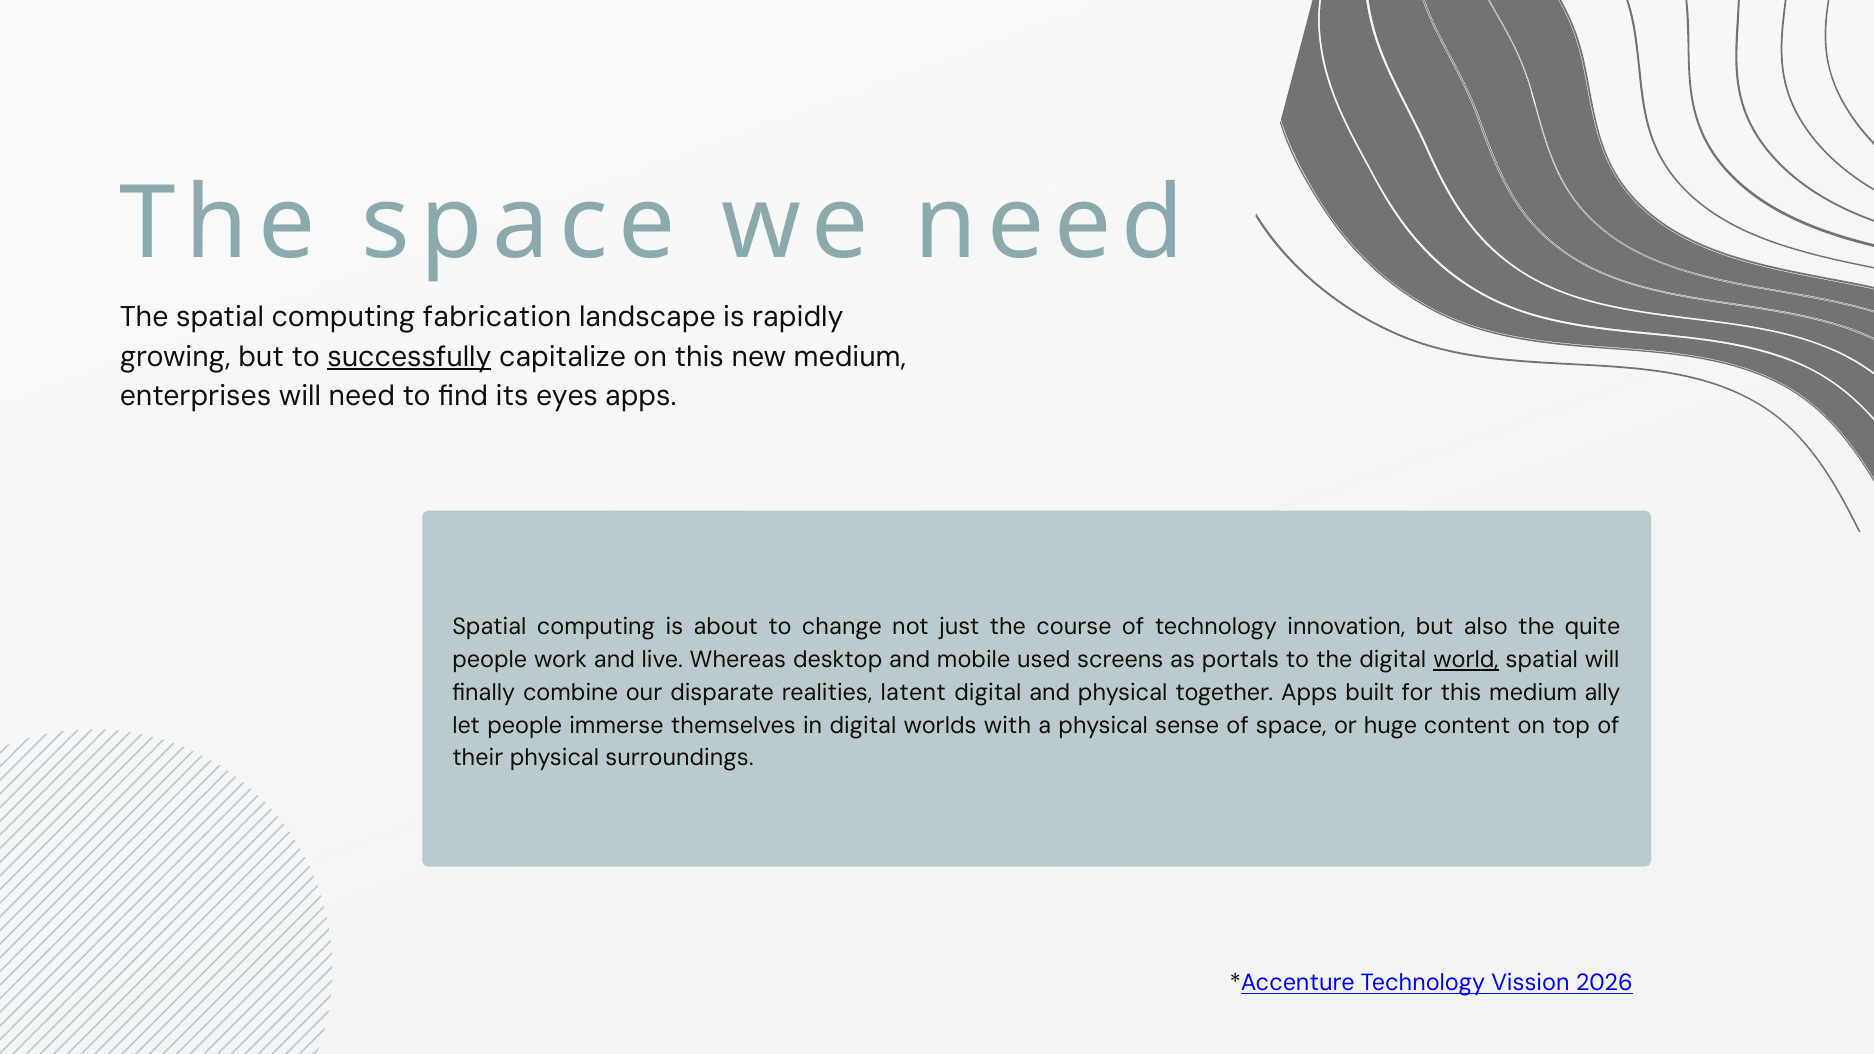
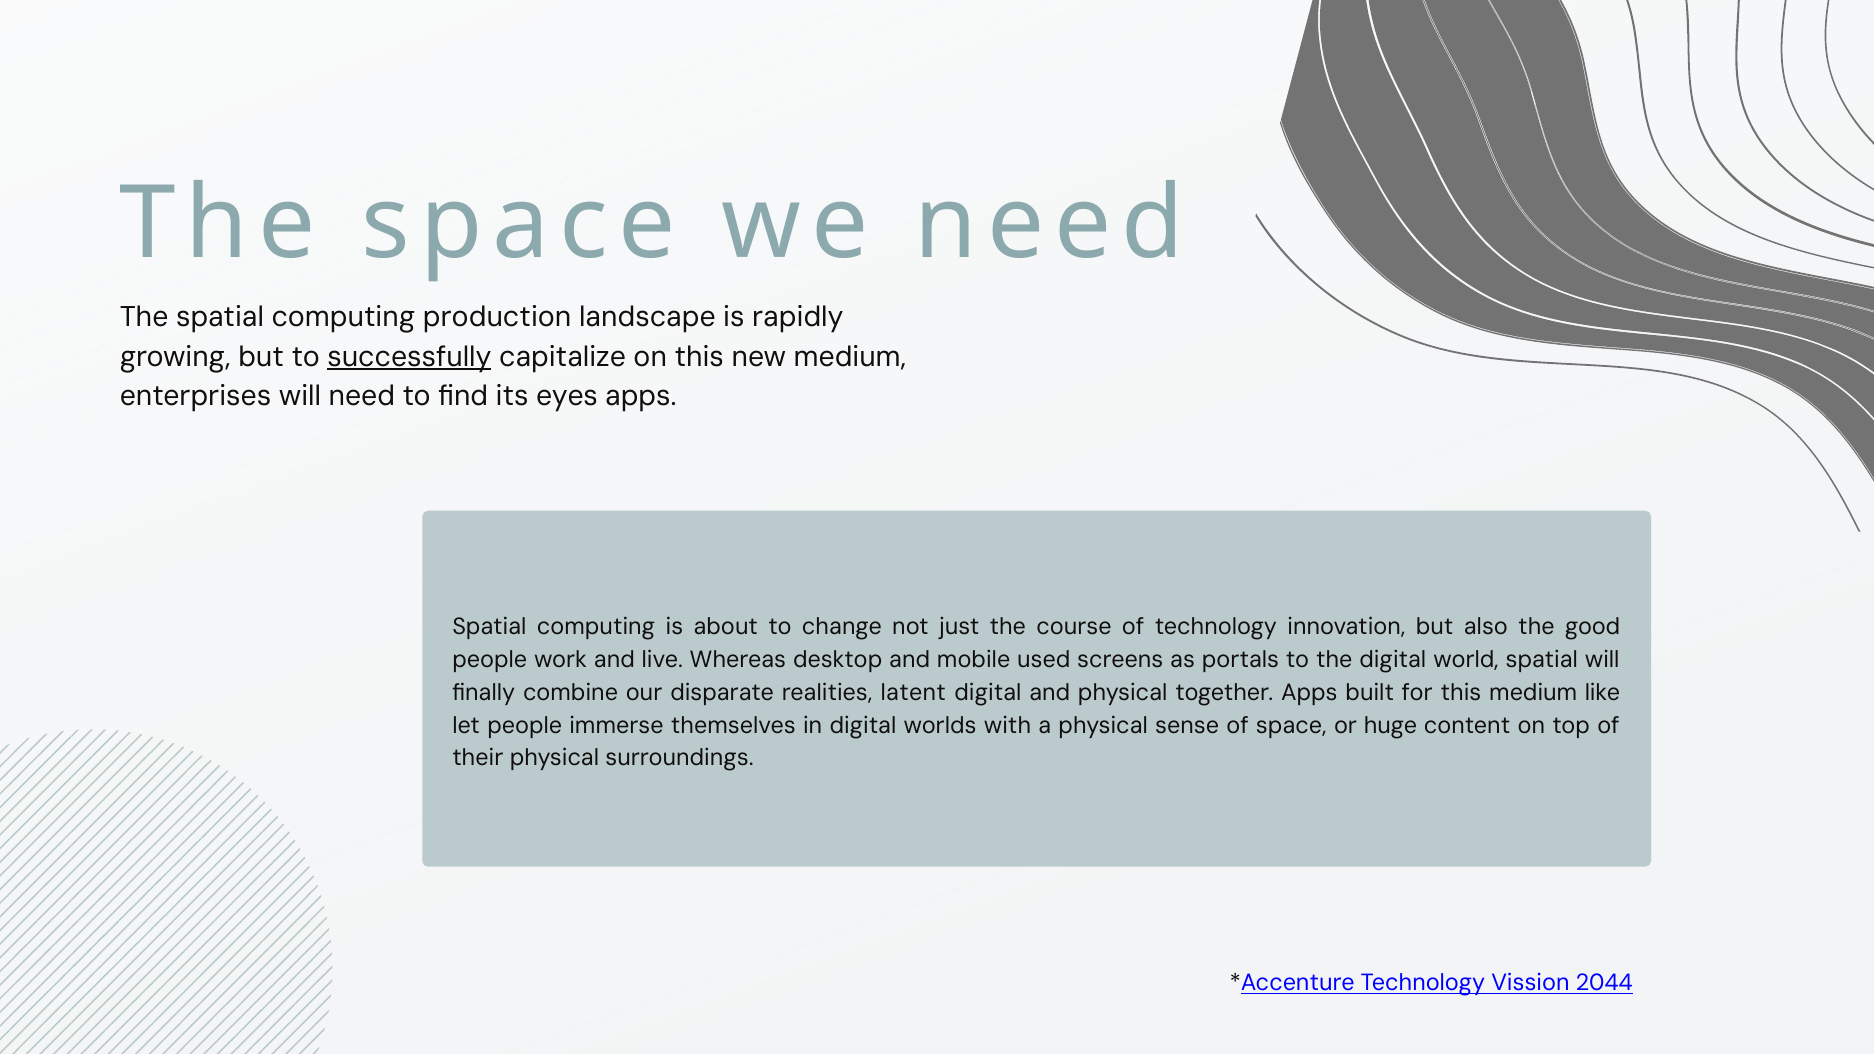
fabrication: fabrication -> production (497, 317)
quite: quite -> good (1592, 627)
world underline: present -> none (1466, 660)
ally: ally -> like (1602, 693)
2026: 2026 -> 2044 (1604, 983)
